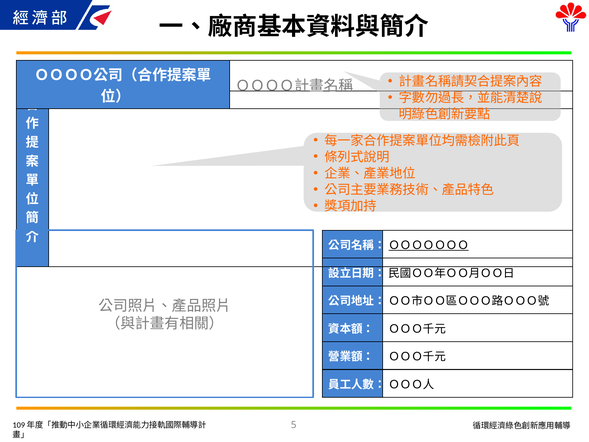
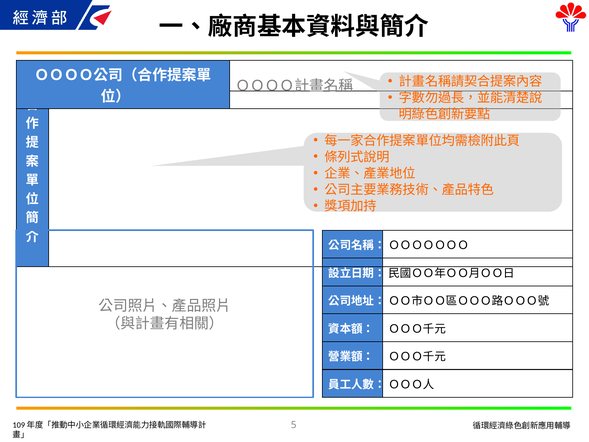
ＯＯＯＯＯＯＯ underline: present -> none (429, 245)
